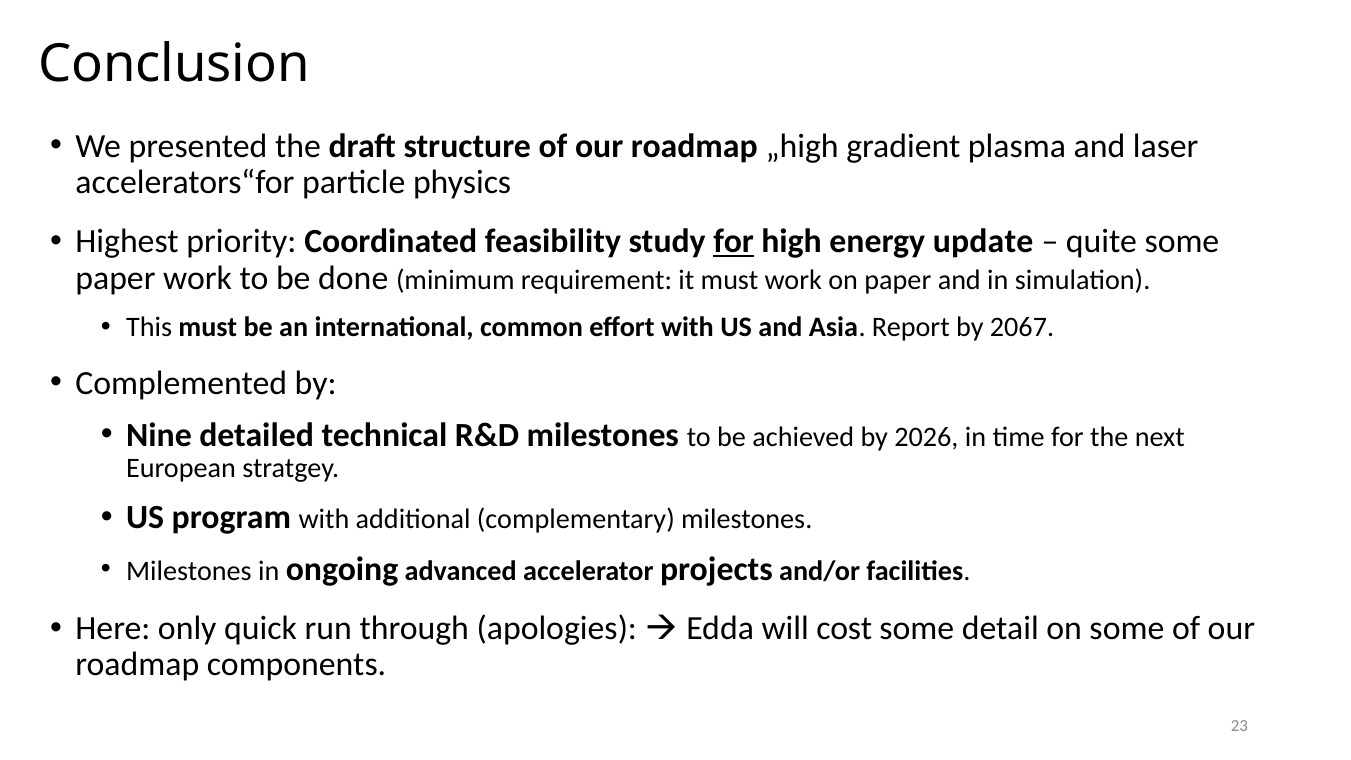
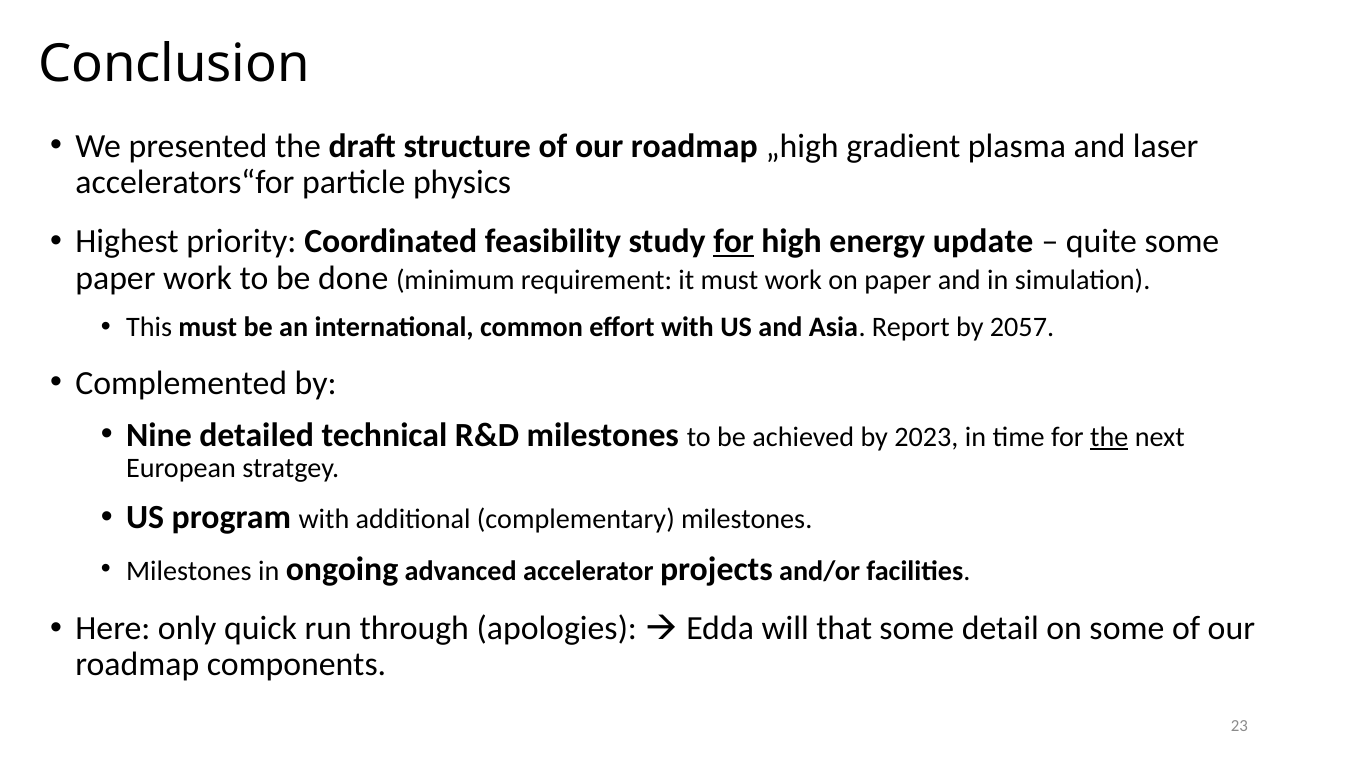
2067: 2067 -> 2057 (1022, 327)
2026: 2026 -> 2023 (926, 437)
the underline: none -> present (1109, 437)
cost: cost -> that (844, 628)
